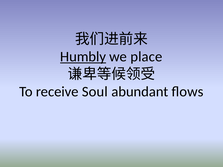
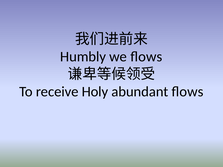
Humbly underline: present -> none (83, 57)
we place: place -> ﬂows (146, 57)
Soul: Soul -> Holy (95, 92)
